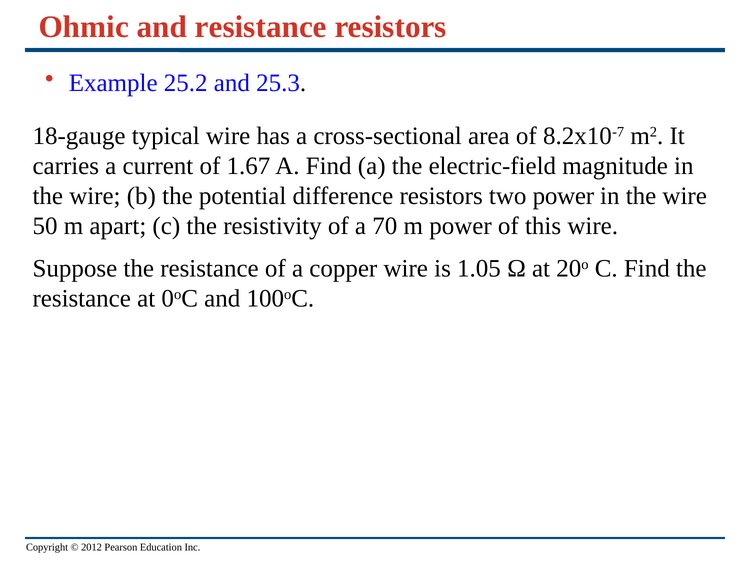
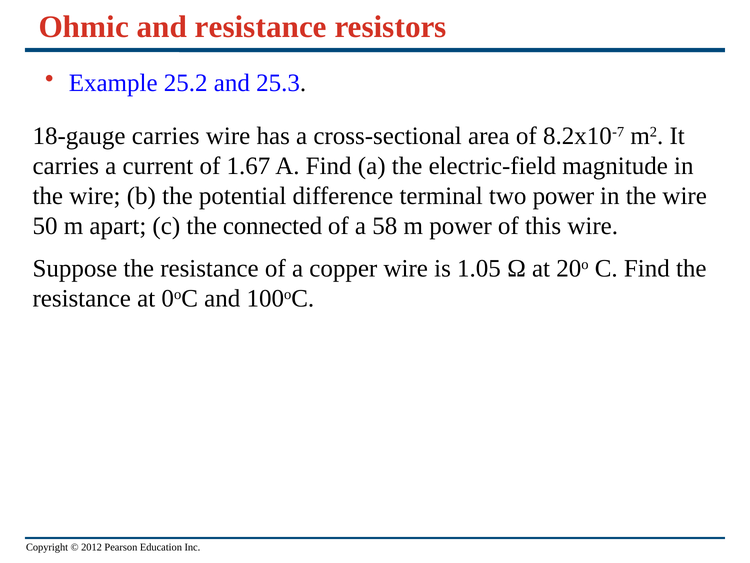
18-gauge typical: typical -> carries (166, 136)
difference resistors: resistors -> terminal (441, 196)
resistivity: resistivity -> connected (273, 226)
70: 70 -> 58 (385, 226)
